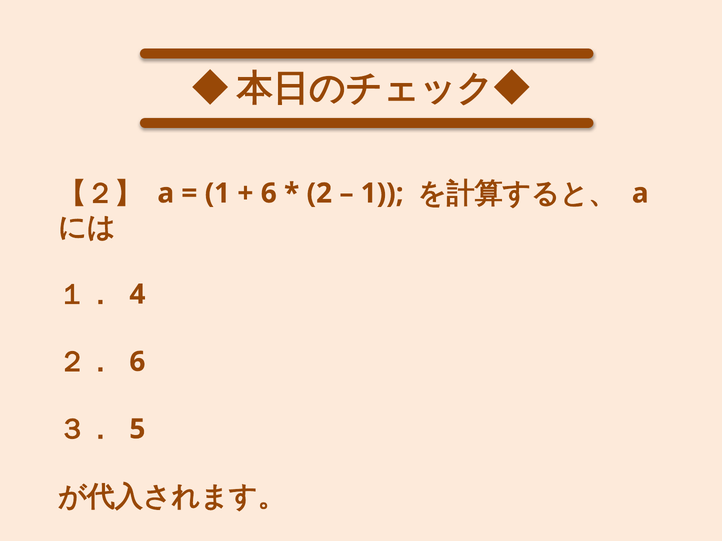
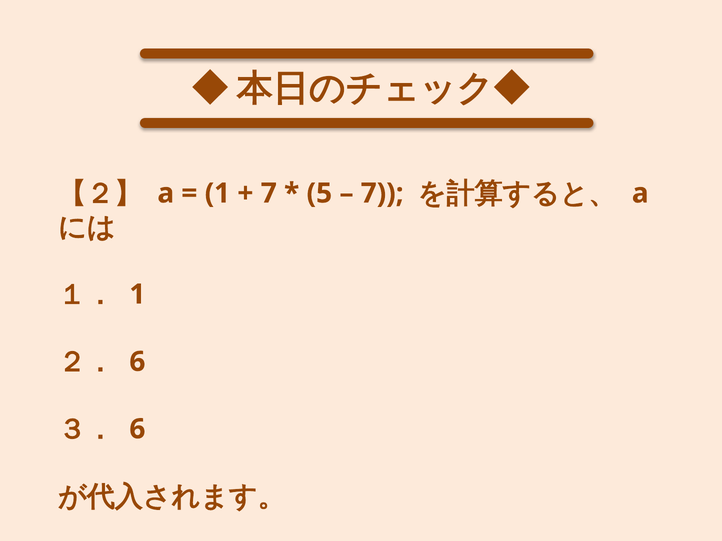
6: 6 -> 7 (269, 193)
2: 2 -> 5 (319, 193)
1: 1 -> 7 (382, 193)
１． 4: 4 -> 1 (137, 295)
３． 5: 5 -> 6 (137, 429)
